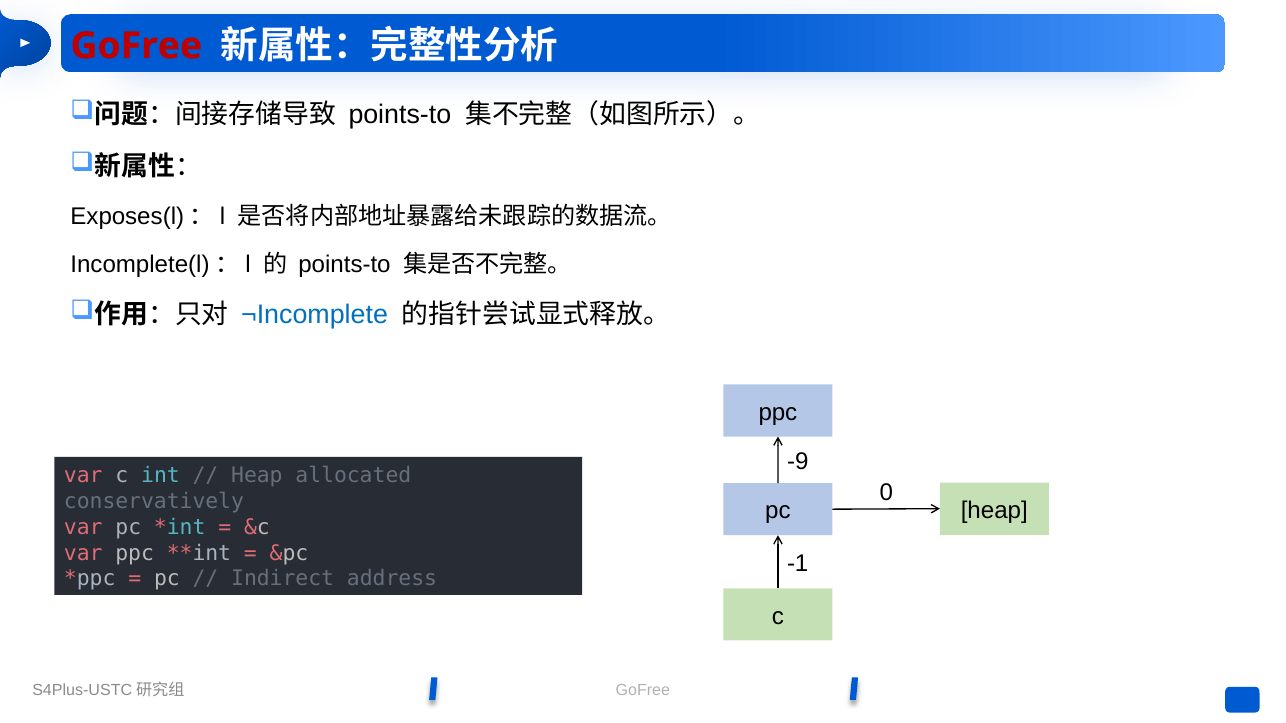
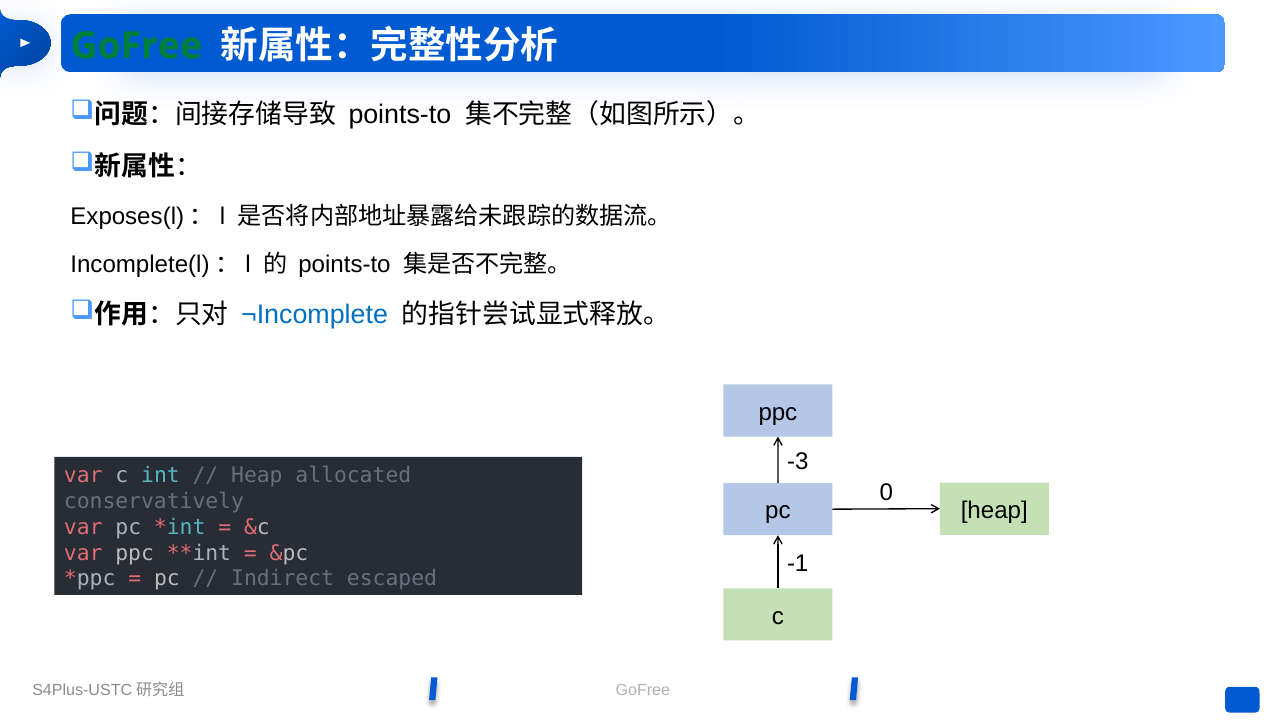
GoFree colour: red -> green (136, 46)
-9: -9 -> -3 (798, 462)
address: address -> escaped (392, 579)
